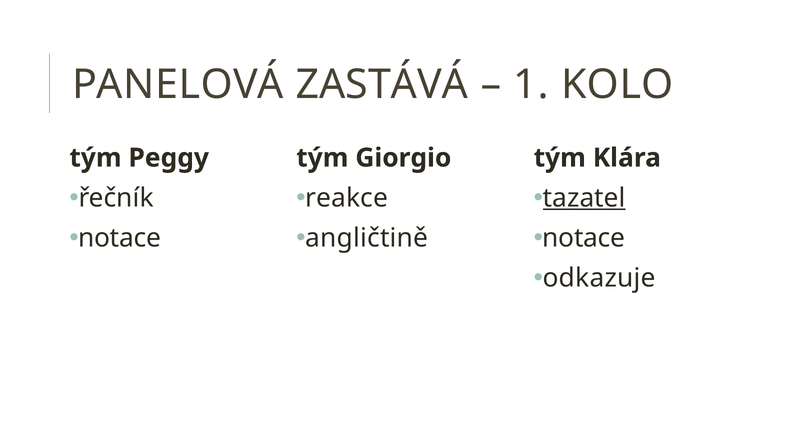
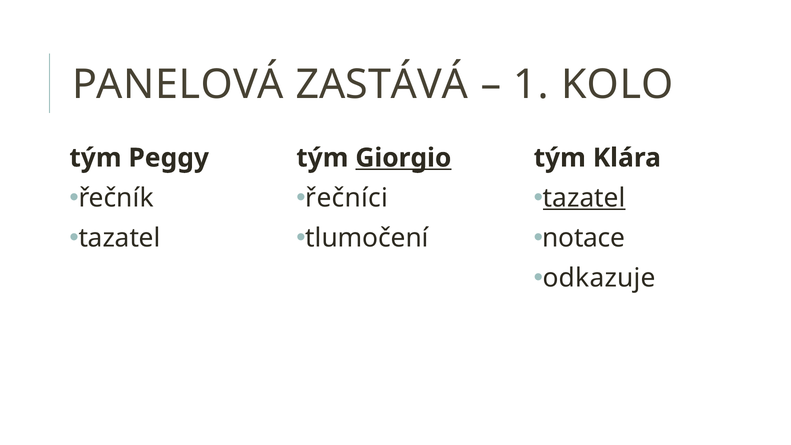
Giorgio underline: none -> present (403, 158)
reakce: reakce -> řečníci (347, 198)
notace: notace -> tazatel (119, 238)
angličtině: angličtině -> tlumočení (367, 238)
